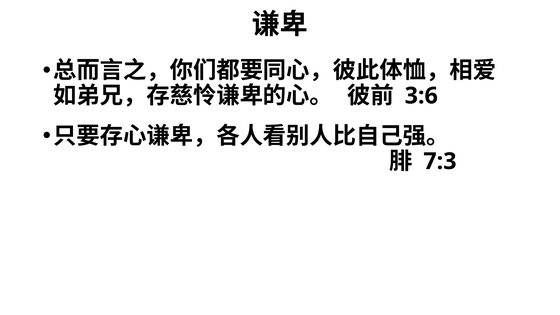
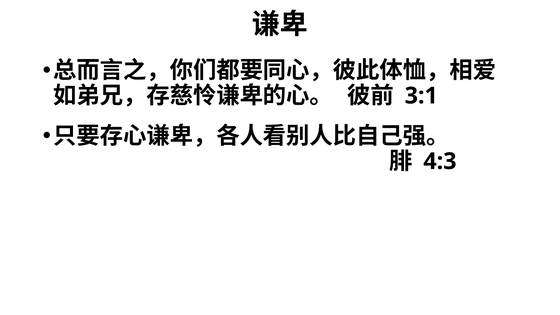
3:6: 3:6 -> 3:1 (421, 96)
7:3: 7:3 -> 4:3 (440, 161)
